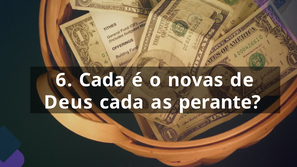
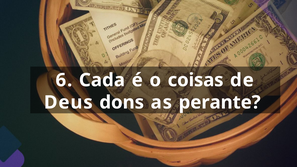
novas: novas -> coisas (196, 80)
Deus cada: cada -> dons (122, 102)
